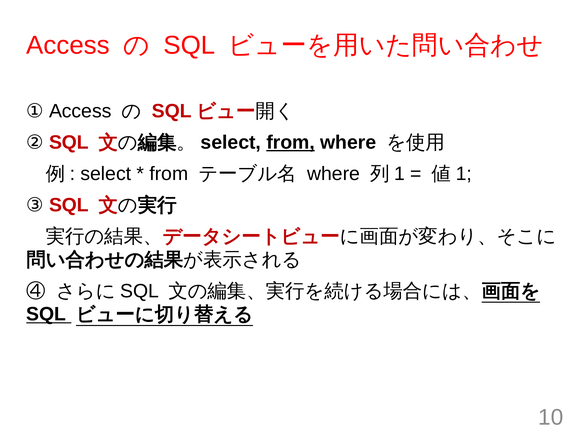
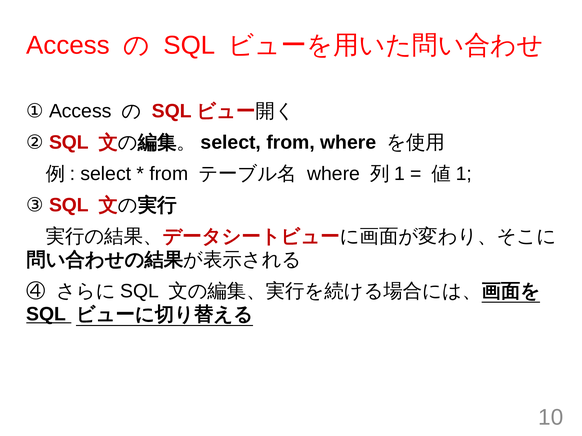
from underline: present -> none (291, 143)
